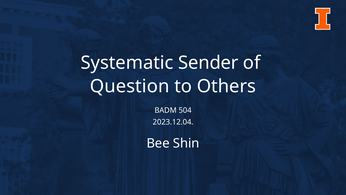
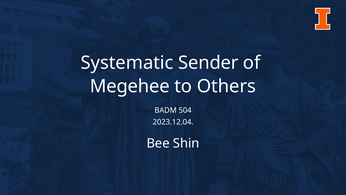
Question: Question -> Megehee (130, 86)
